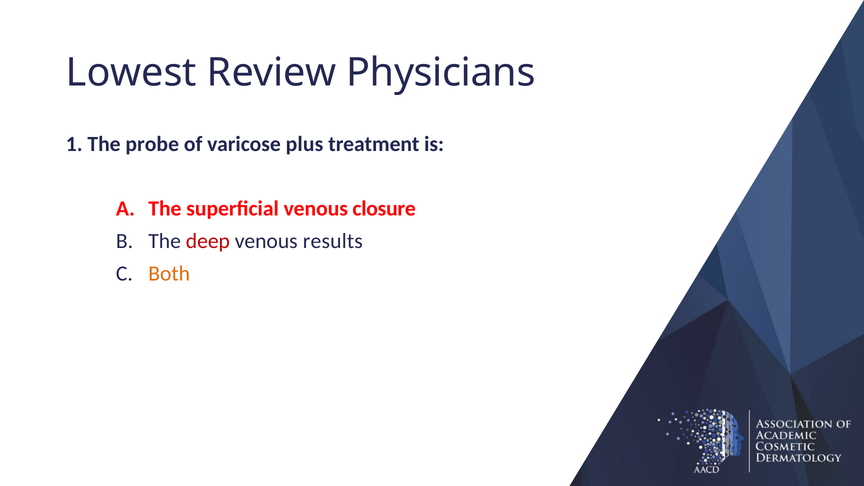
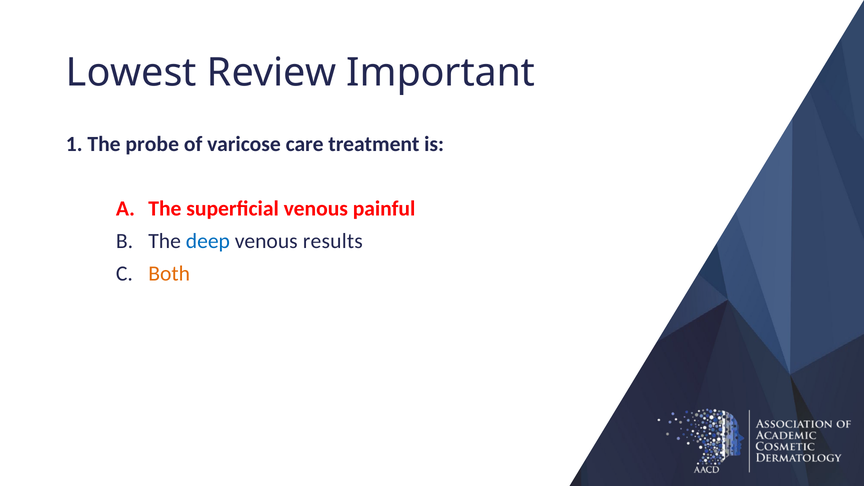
Physicians: Physicians -> Important (441, 73)
plus: plus -> care (305, 144)
closure: closure -> painful (384, 209)
deep colour: red -> blue (208, 241)
